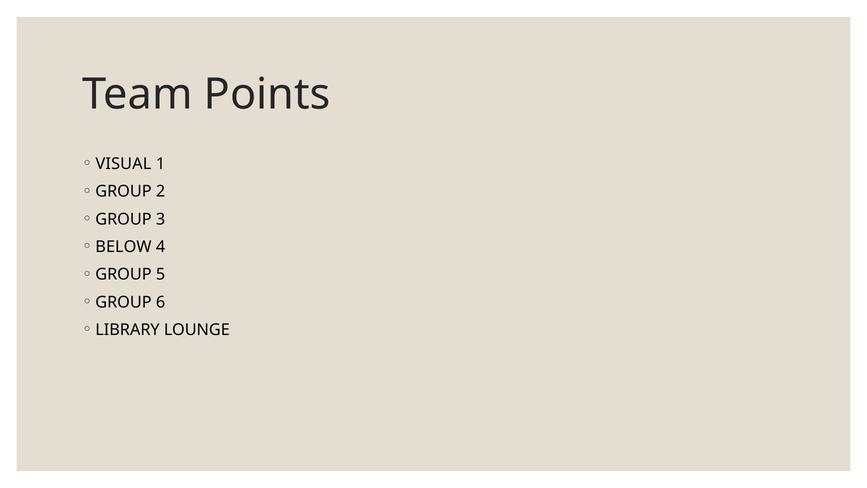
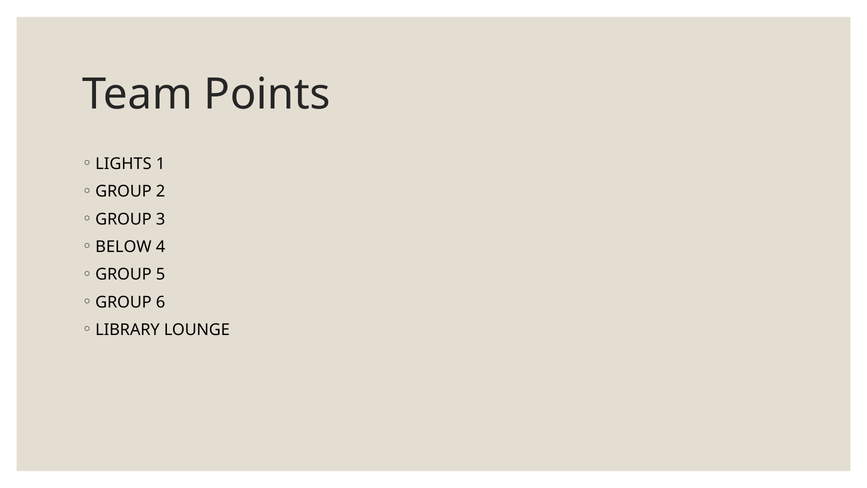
VISUAL: VISUAL -> LIGHTS (123, 164)
